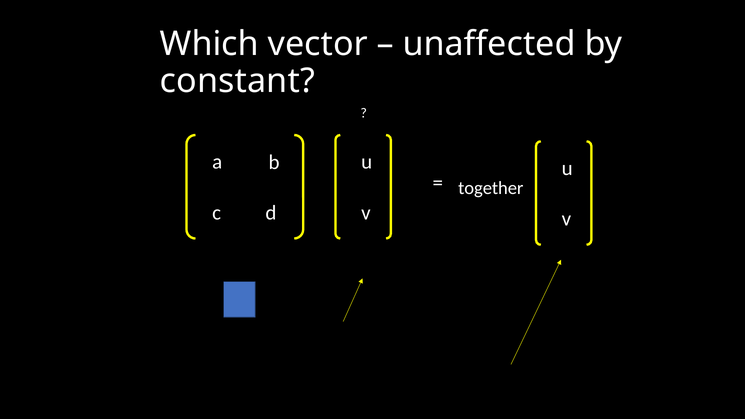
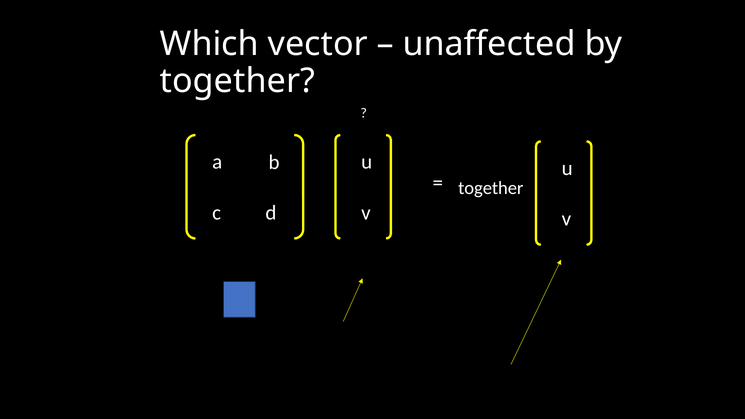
constant: constant -> together (237, 81)
